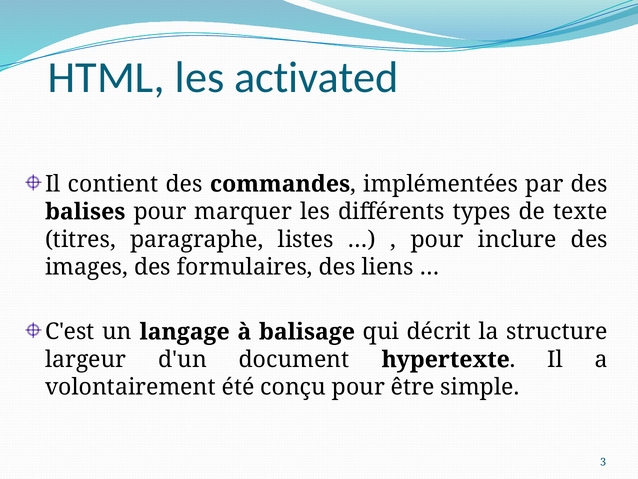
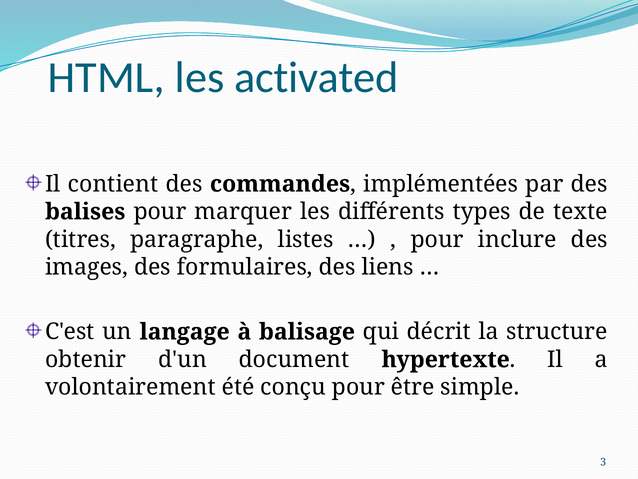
largeur: largeur -> obtenir (86, 359)
